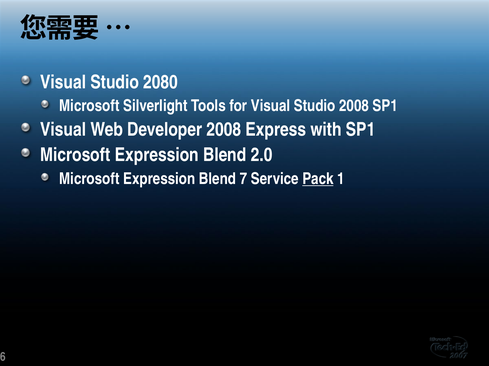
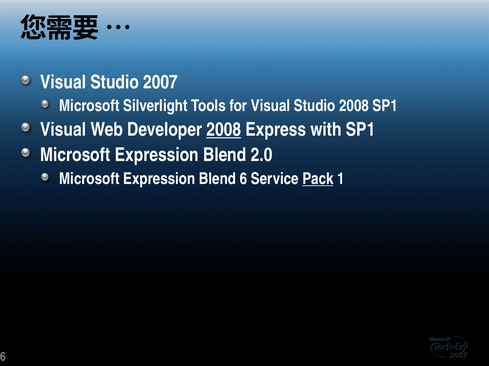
2080: 2080 -> 2007 (161, 82)
2008 underline: none -> present (224, 130)
7: 7 -> 6 (244, 179)
